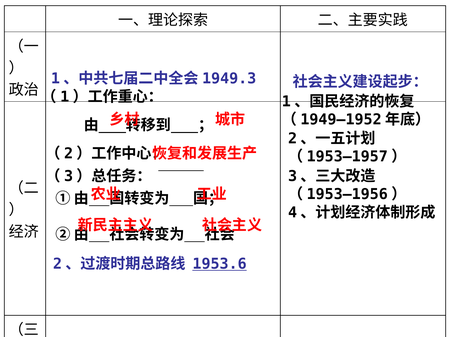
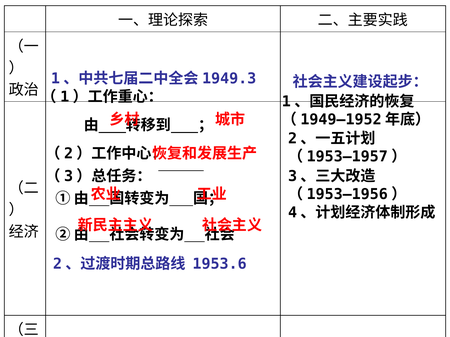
1953.6 underline: present -> none (220, 264)
